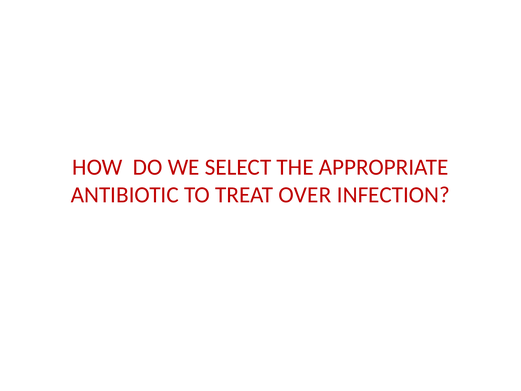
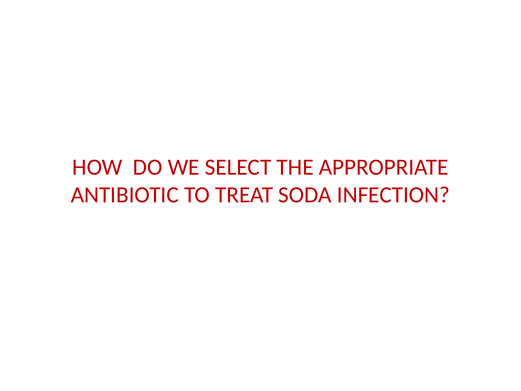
OVER: OVER -> SODA (305, 195)
